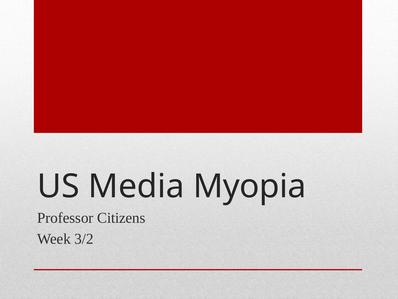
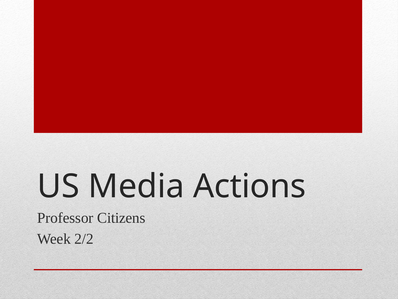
Myopia: Myopia -> Actions (250, 186)
3/2: 3/2 -> 2/2 (84, 239)
